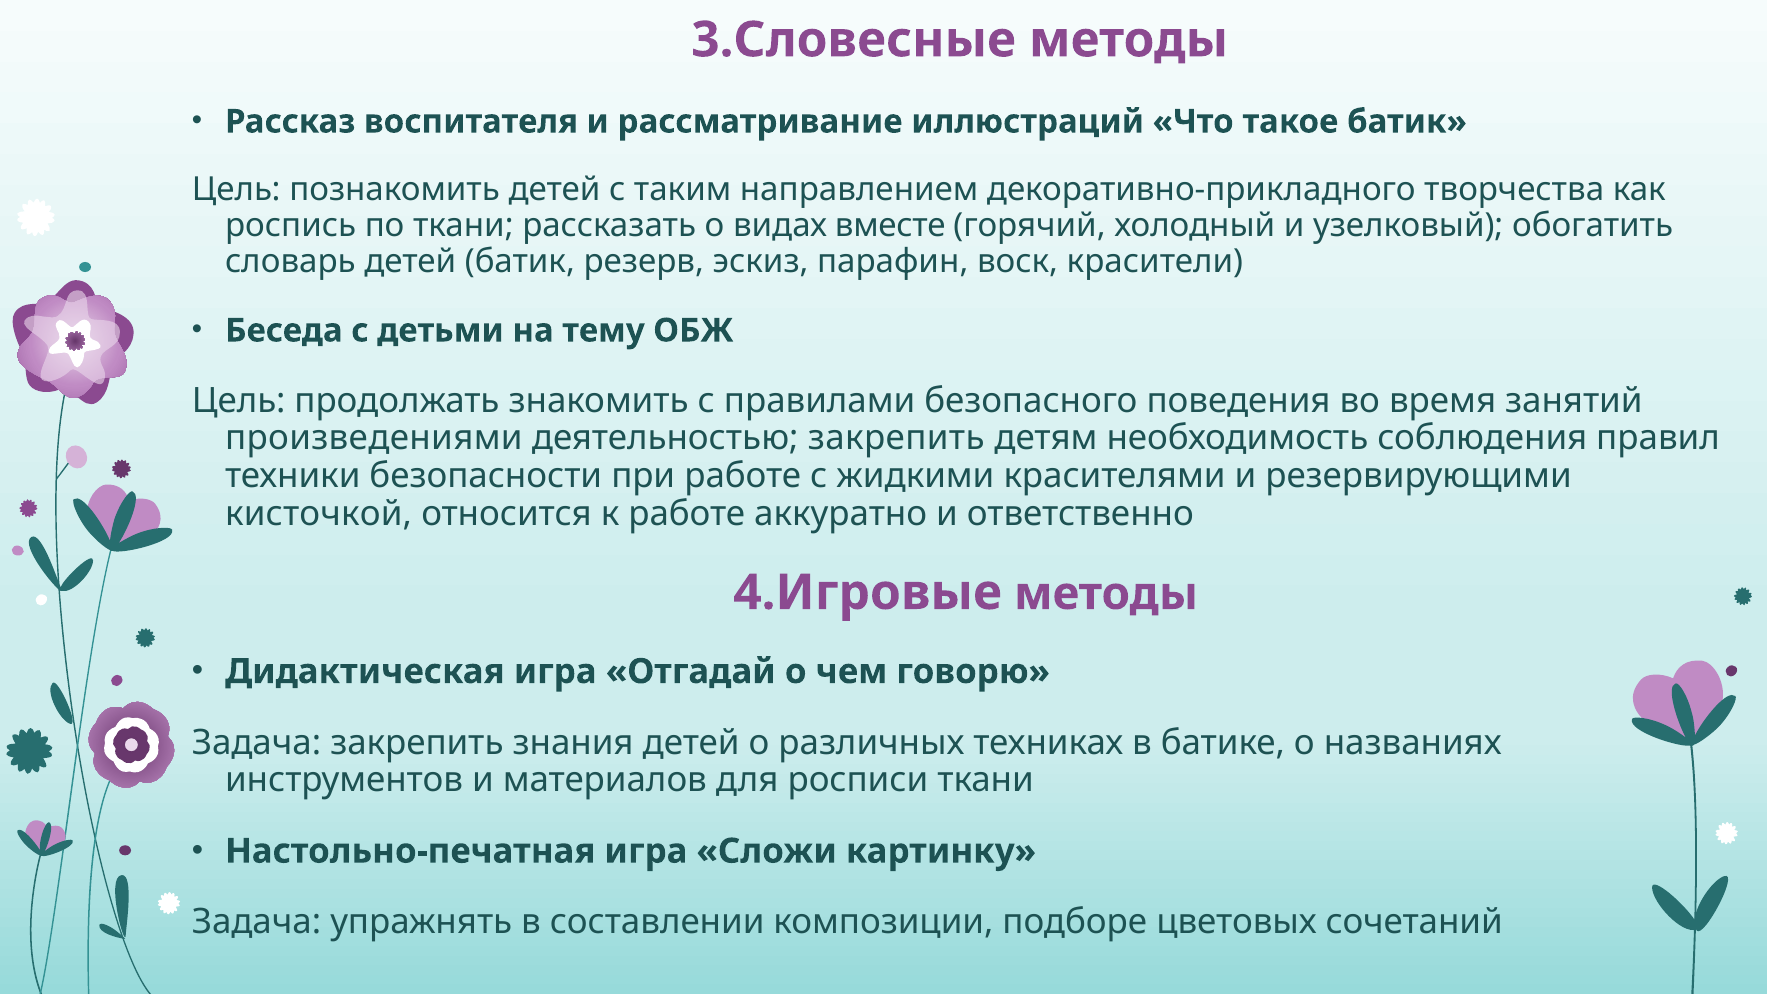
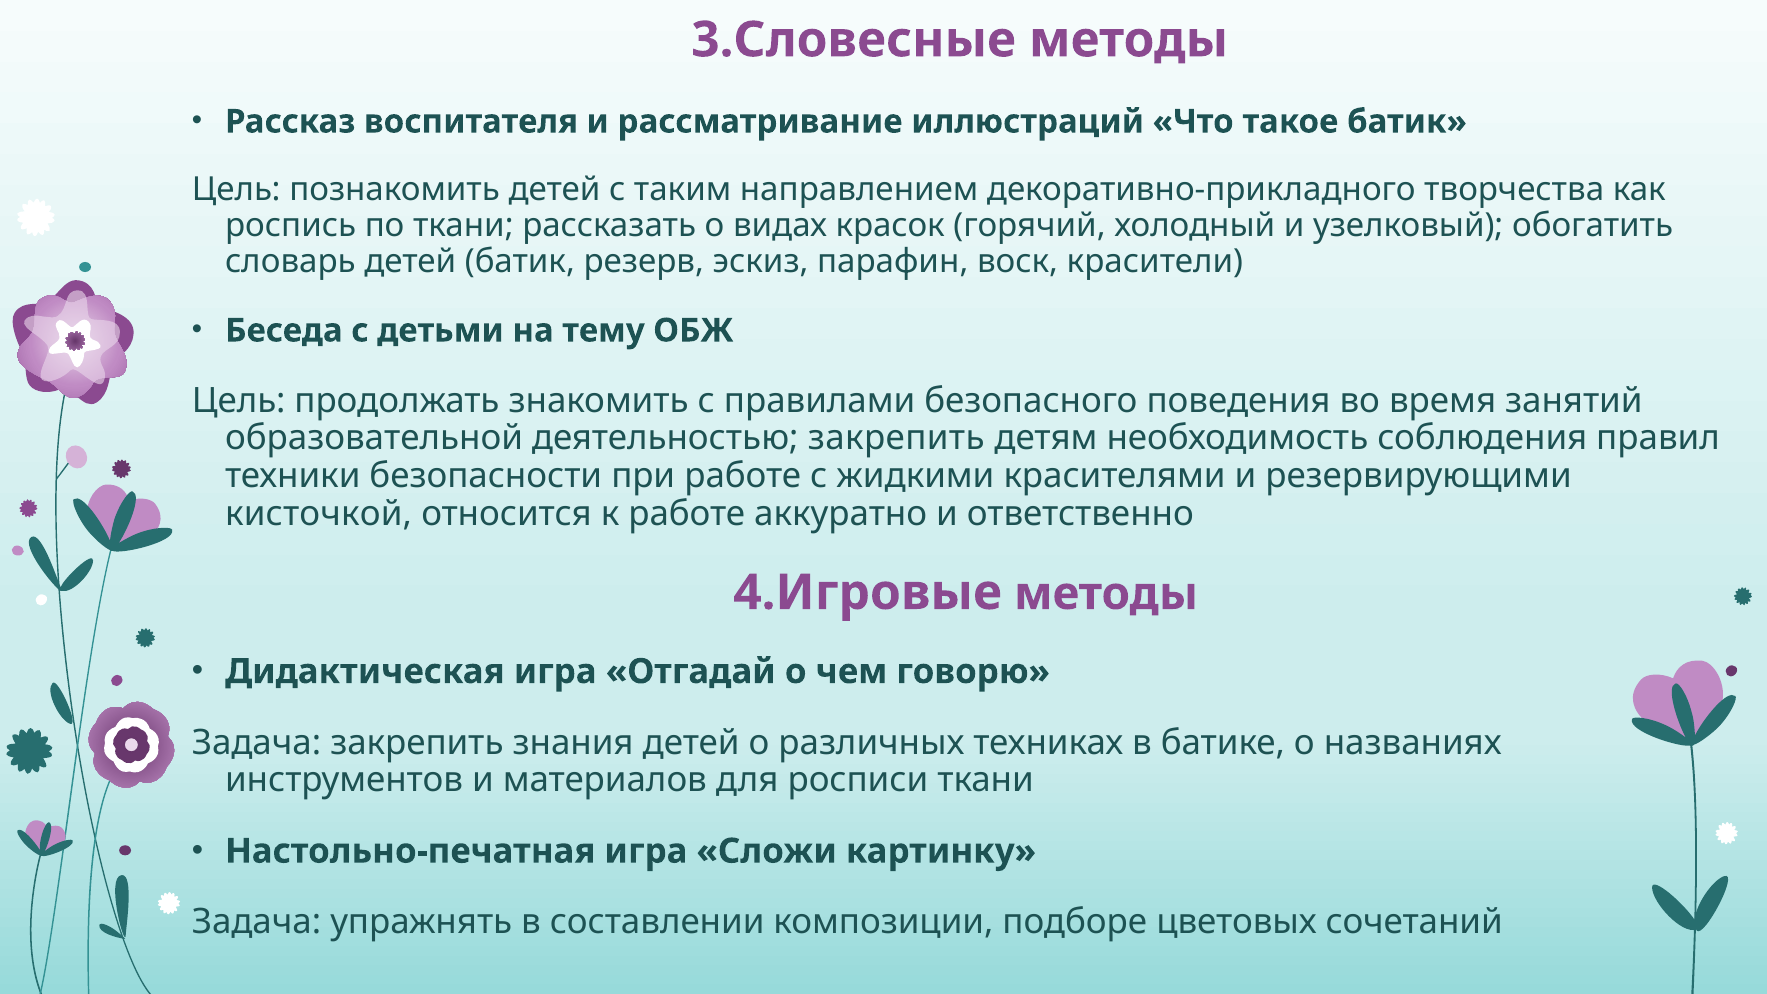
вместе: вместе -> красок (890, 226)
произведениями: произведениями -> образовательной (374, 438)
